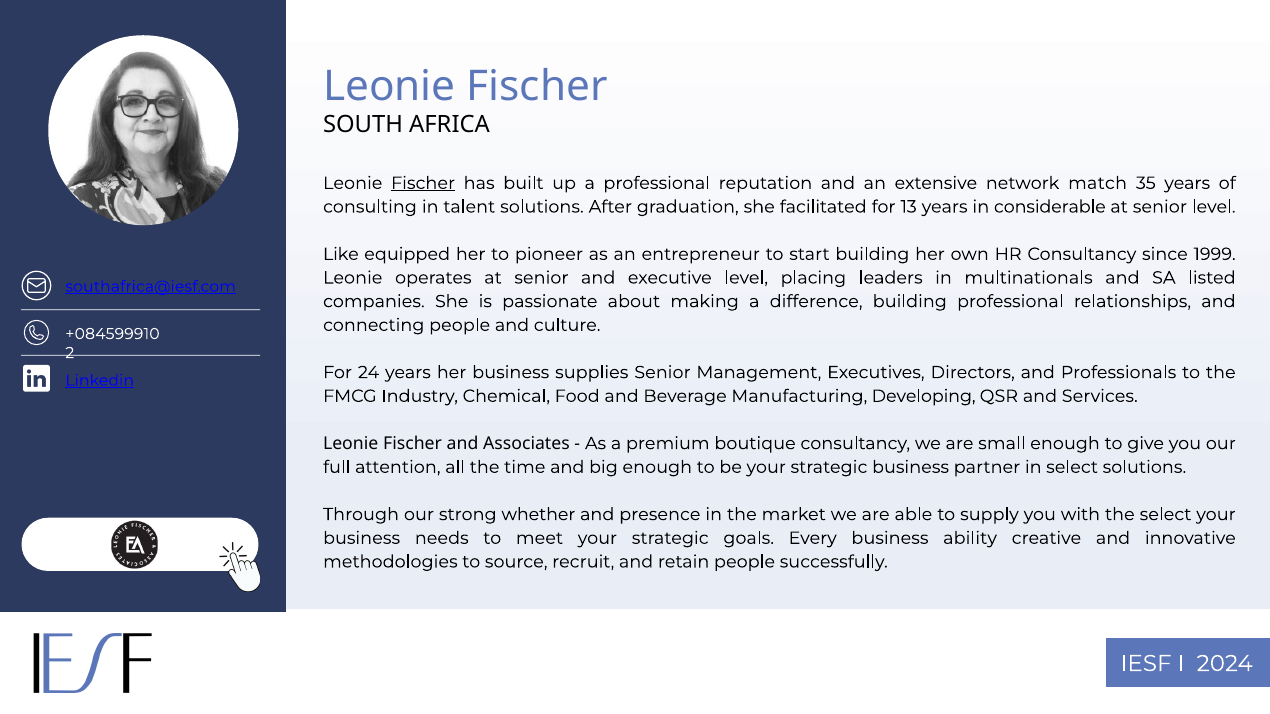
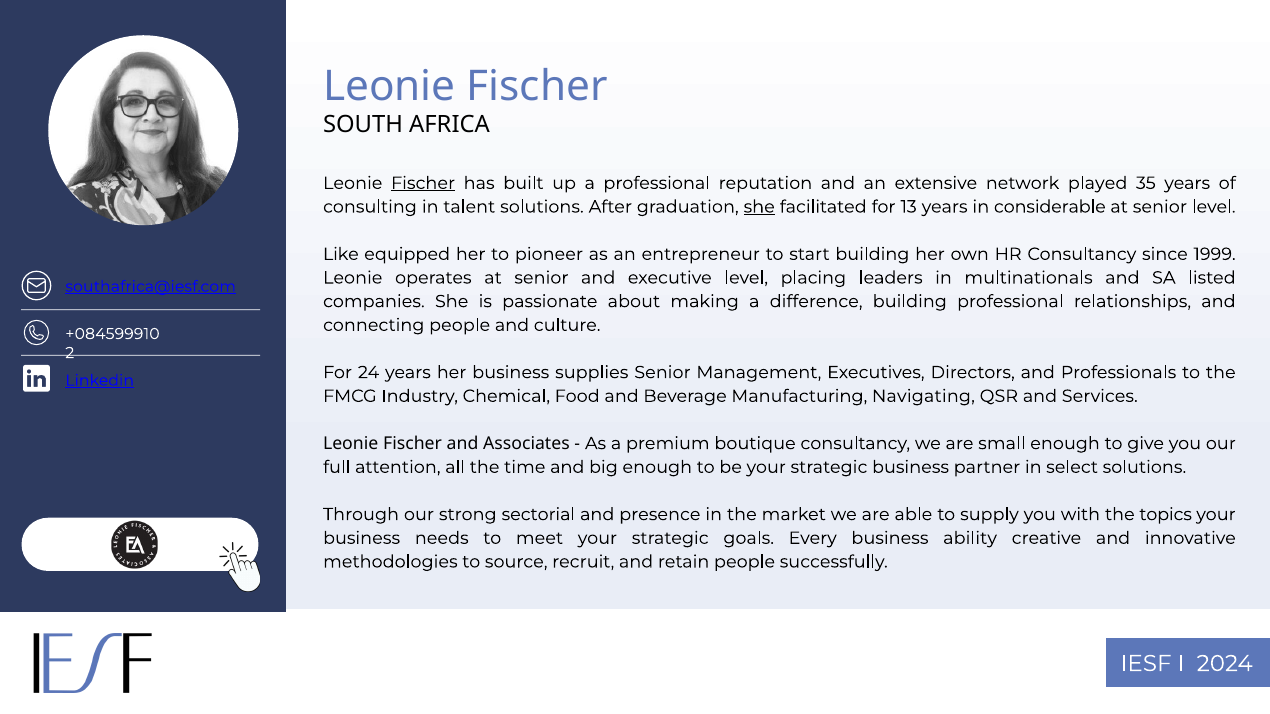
match: match -> played (1098, 183)
she underline: none -> present (759, 207)
Developing: Developing -> Navigating (923, 396)
whether: whether -> sectorial (538, 515)
the select: select -> topics (1166, 515)
